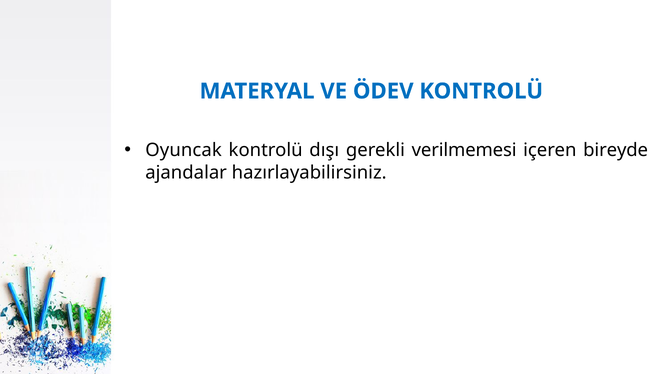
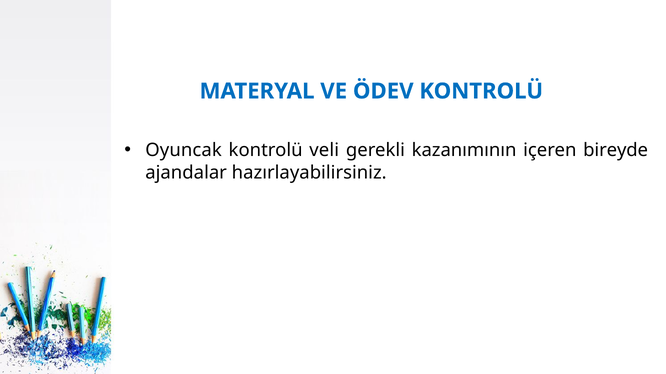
dışı: dışı -> veli (324, 151)
verilmemesi: verilmemesi -> kazanımının (464, 151)
